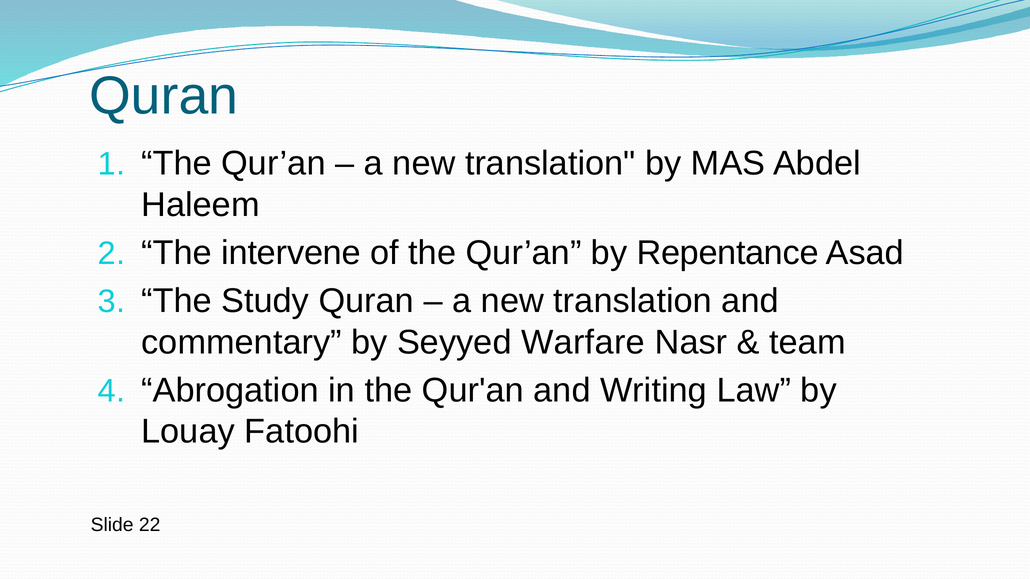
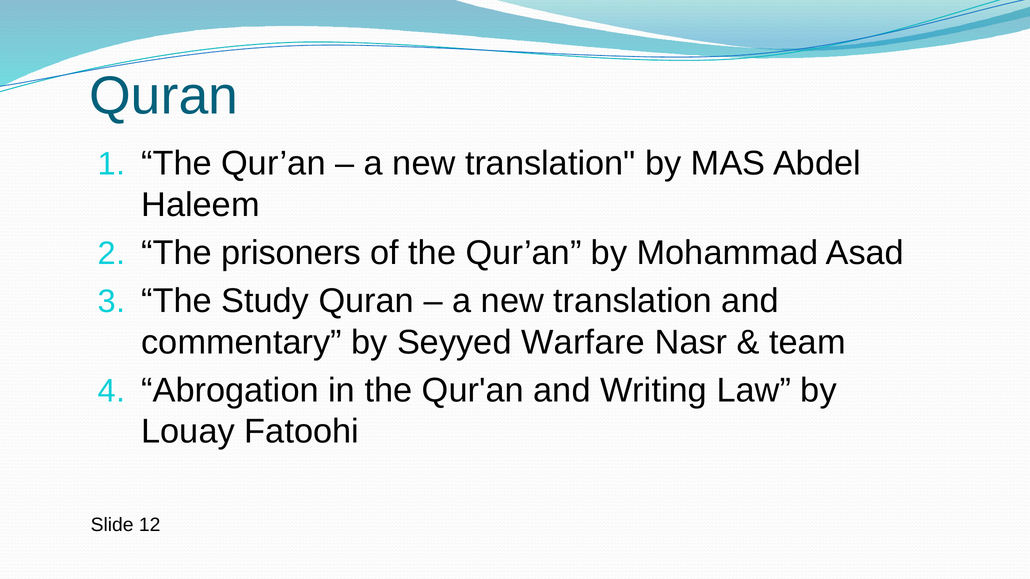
intervene: intervene -> prisoners (291, 253)
Repentance: Repentance -> Mohammad (727, 253)
22: 22 -> 12 (150, 525)
